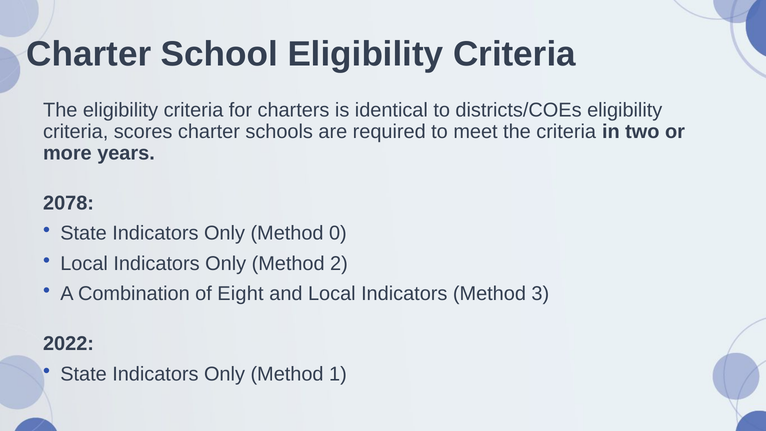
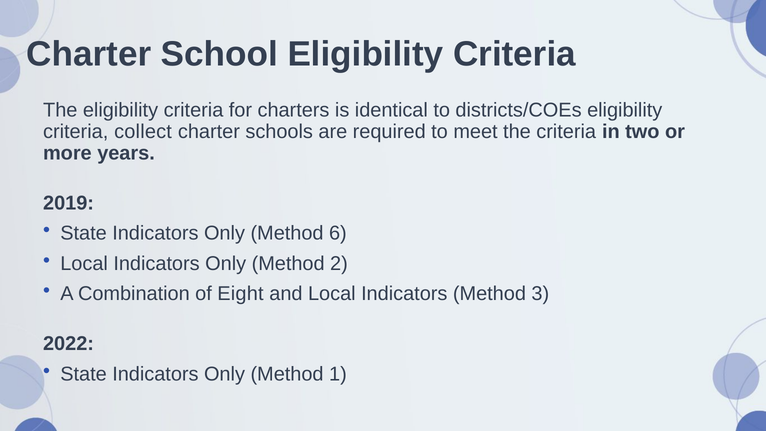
scores: scores -> collect (143, 131)
2078: 2078 -> 2019 (69, 203)
0: 0 -> 6 (338, 233)
